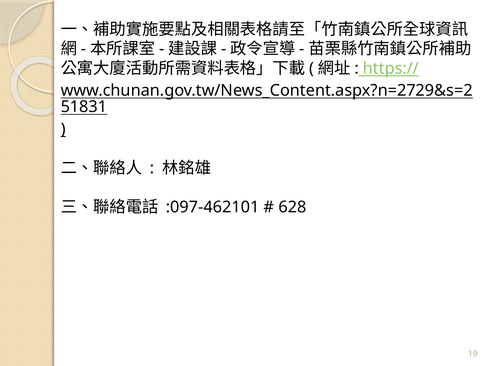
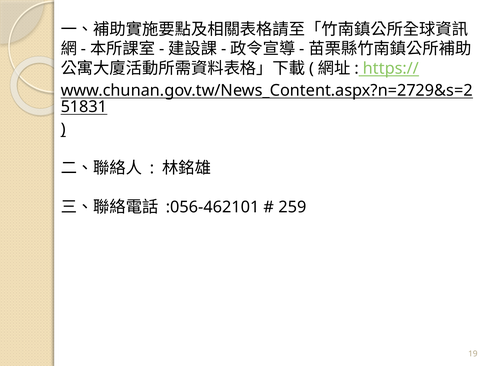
:097-462101: :097-462101 -> :056-462101 (213, 208)
628: 628 -> 259 (292, 208)
